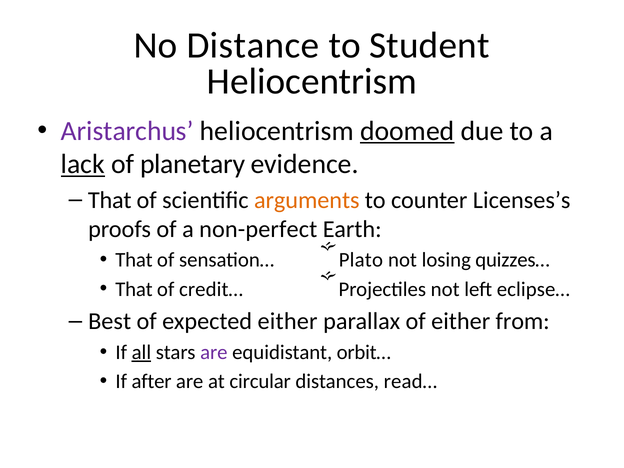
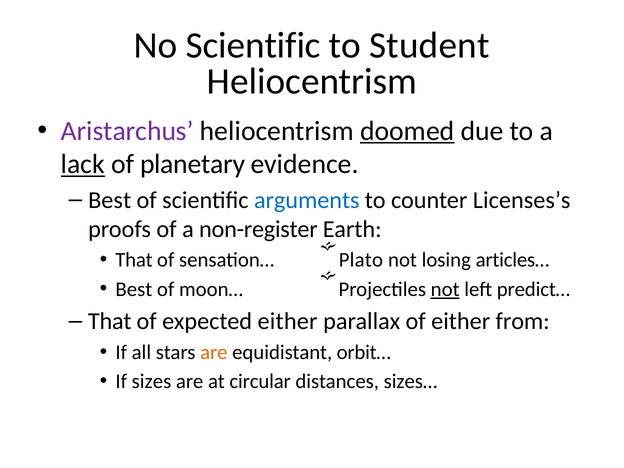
No Distance: Distance -> Scientific (253, 45)
That: That -> Best (110, 200)
arguments colour: orange -> blue (307, 200)
non-perfect: non-perfect -> non-register (258, 229)
quizzes…: quizzes… -> articles… (513, 260)
That: That -> Best (134, 289)
credit…: credit… -> moon… (211, 289)
not underline: none -> present (445, 289)
eclipse…: eclipse… -> predict… (533, 289)
Best: Best -> That (110, 321)
all underline: present -> none (141, 352)
are colour: purple -> orange (214, 352)
after: after -> sizes (151, 381)
read…: read… -> sizes… (410, 381)
